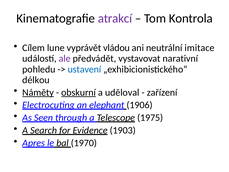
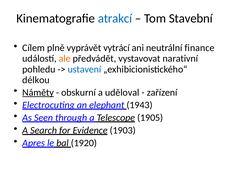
atrakcí colour: purple -> blue (115, 18)
Kontrola: Kontrola -> Stavební (191, 18)
lune: lune -> plně (56, 48)
vládou: vládou -> vytrácí (117, 48)
imitace: imitace -> finance (200, 48)
ale colour: purple -> orange (65, 58)
obskurní underline: present -> none (79, 92)
1906: 1906 -> 1943 (140, 105)
1975: 1975 -> 1905 (150, 117)
1970: 1970 -> 1920 (84, 143)
